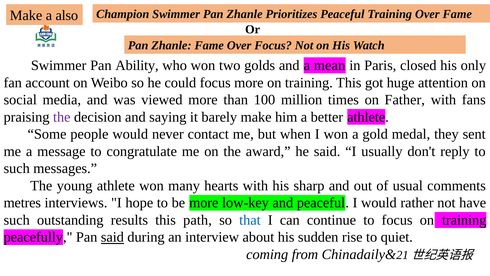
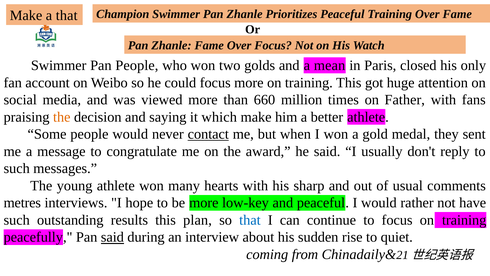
a also: also -> that (67, 16)
Pan Ability: Ability -> People (137, 65)
100: 100 -> 660 (265, 100)
the colour: purple -> orange (62, 117)
barely: barely -> which (219, 117)
contact underline: none -> present (208, 134)
path: path -> plan (197, 220)
